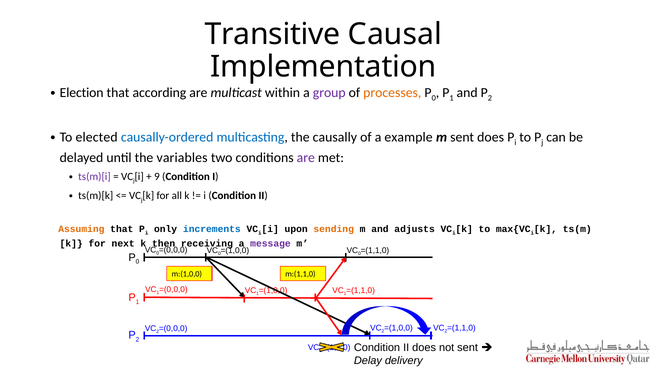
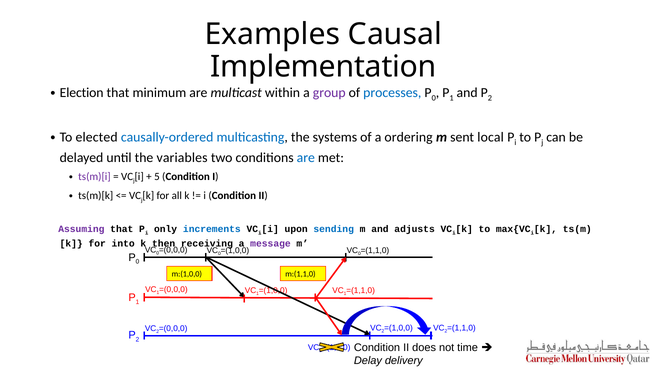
Transitive: Transitive -> Examples (272, 34)
according: according -> minimum (159, 93)
processes colour: orange -> blue (392, 93)
causally: causally -> systems (335, 137)
example: example -> ordering (409, 137)
sent does: does -> local (491, 137)
are colour: purple -> blue (306, 158)
9: 9 -> 5 (157, 177)
Assuming colour: orange -> purple (81, 229)
sending colour: orange -> blue (334, 229)
next: next -> into (123, 243)
not sent: sent -> time (468, 347)
